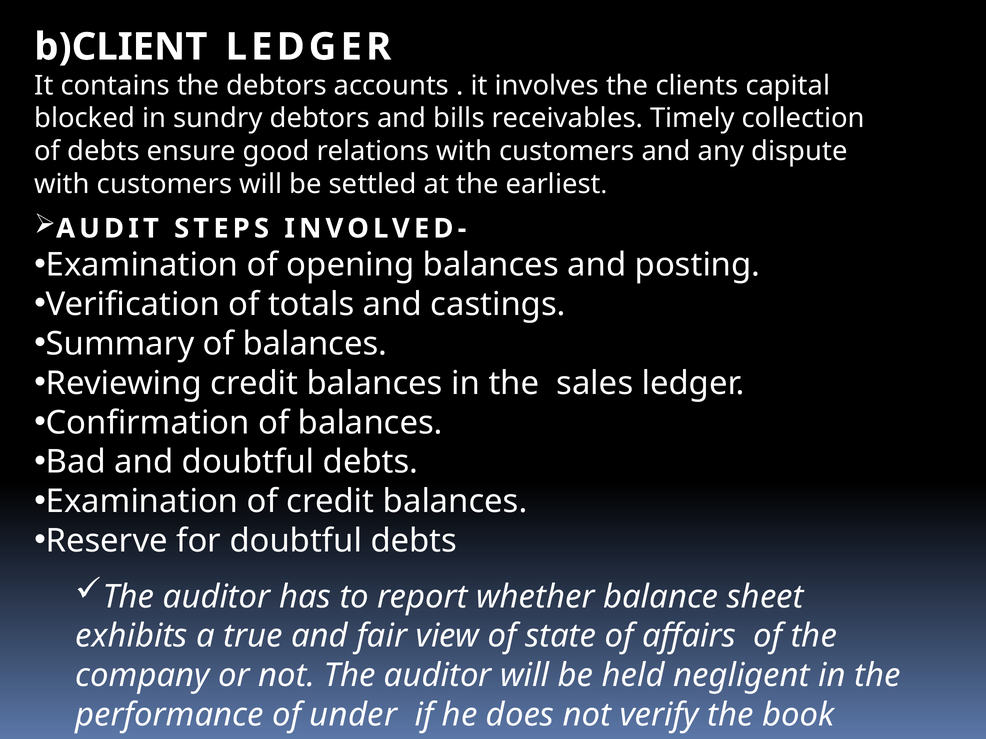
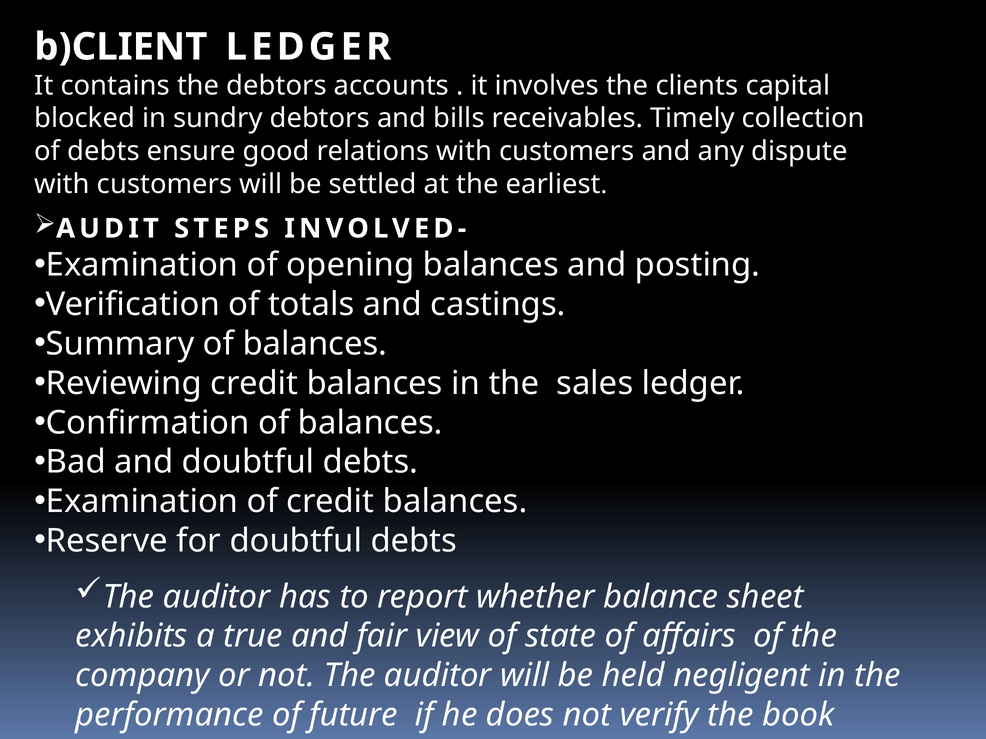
under: under -> future (354, 715)
